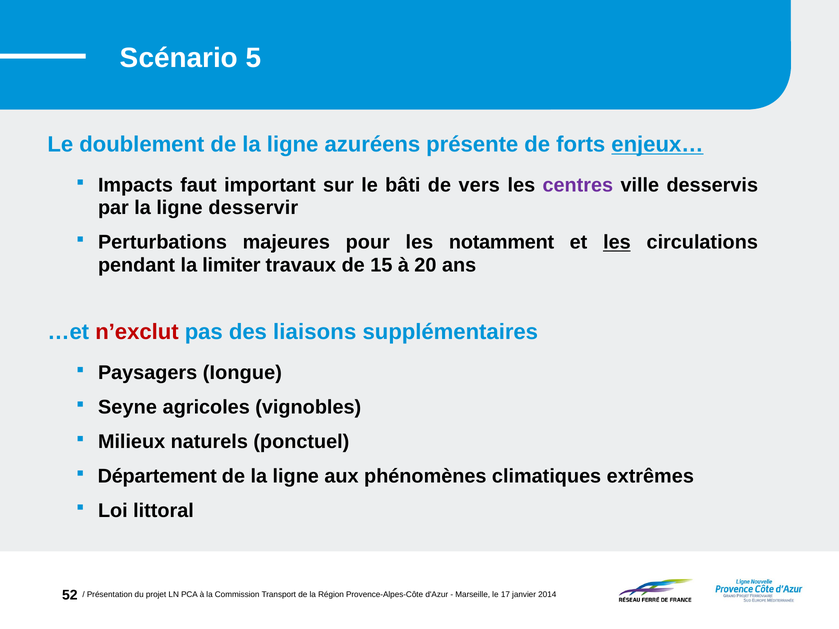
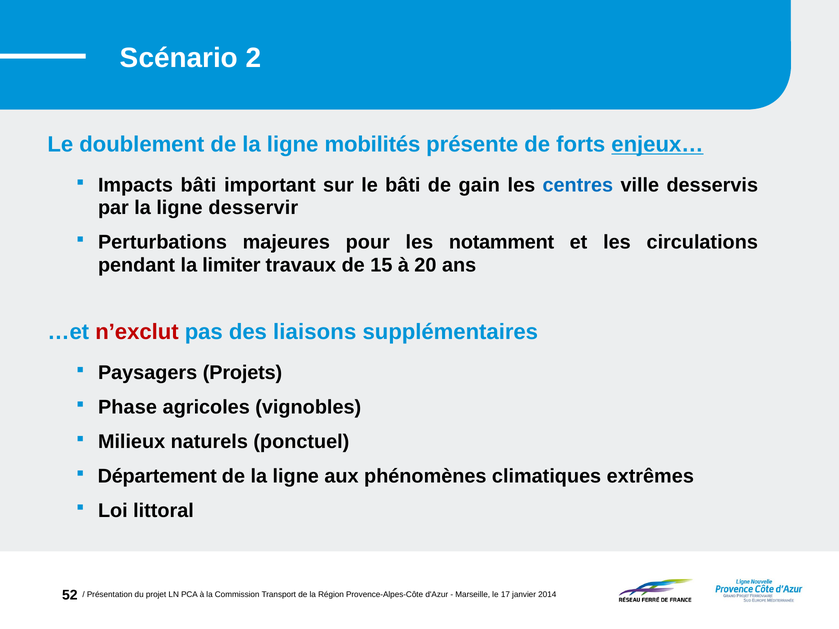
5: 5 -> 2 (254, 58)
azuréens: azuréens -> mobilités (372, 144)
Impacts faut: faut -> bâti (198, 185)
vers: vers -> gain (479, 185)
centres colour: purple -> blue (578, 185)
les underline: present -> none (617, 242)
Iongue: Iongue -> Projets (243, 373)
Seyne: Seyne -> Phase (127, 407)
